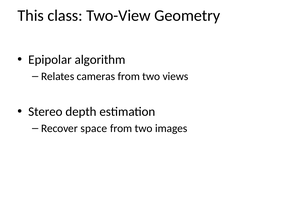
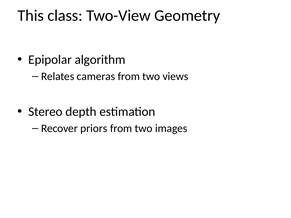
space: space -> priors (94, 129)
